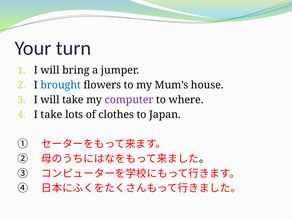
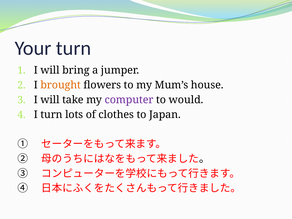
brought colour: blue -> orange (61, 85)
where: where -> would (186, 100)
I take: take -> turn (52, 115)
